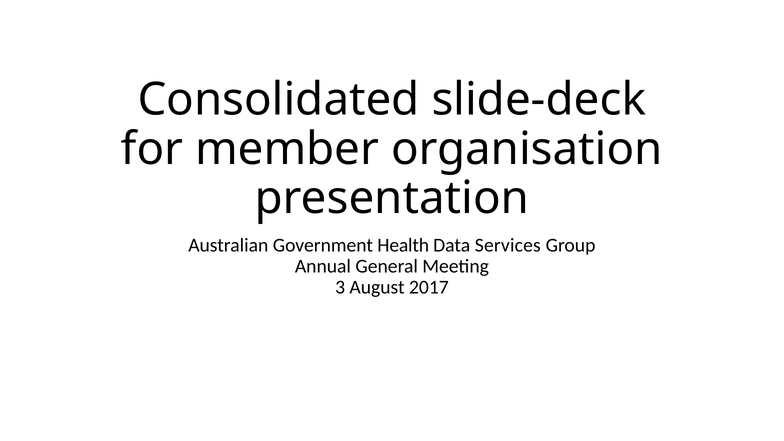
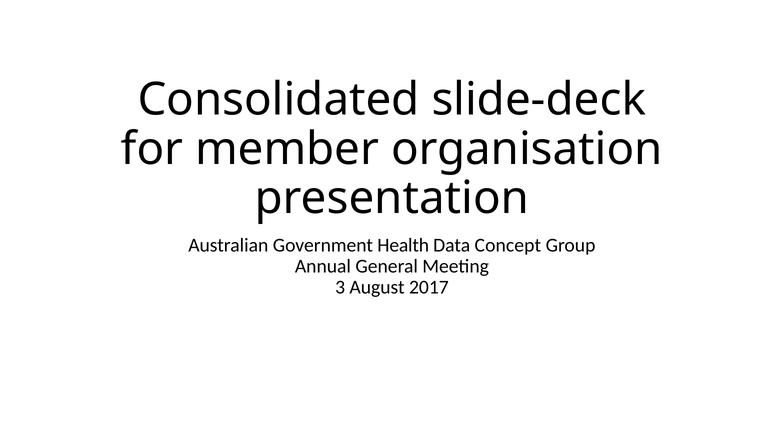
Services: Services -> Concept (508, 245)
